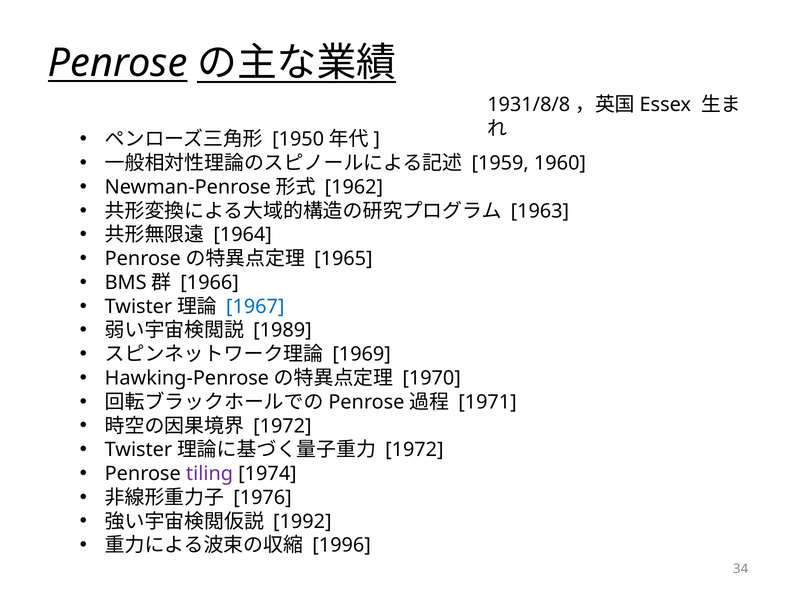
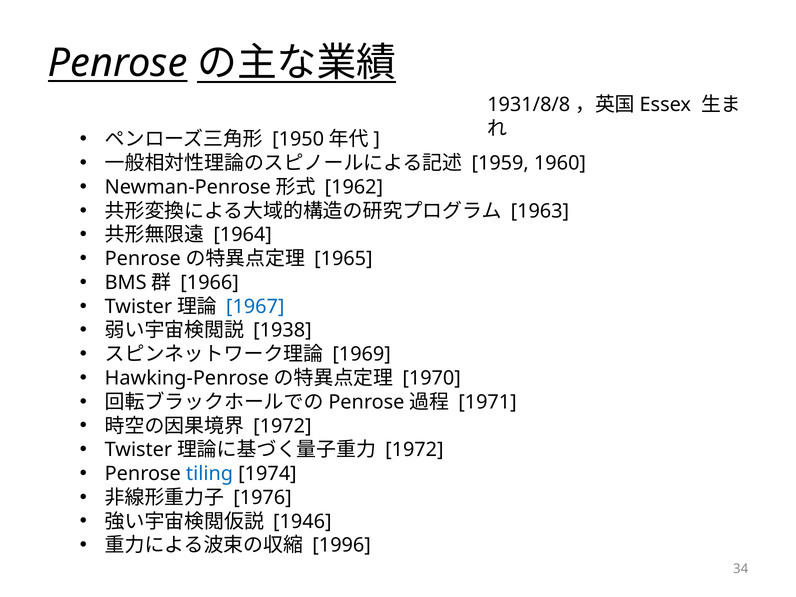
1989: 1989 -> 1938 (282, 330)
tiling colour: purple -> blue (210, 474)
1992: 1992 -> 1946 (302, 521)
